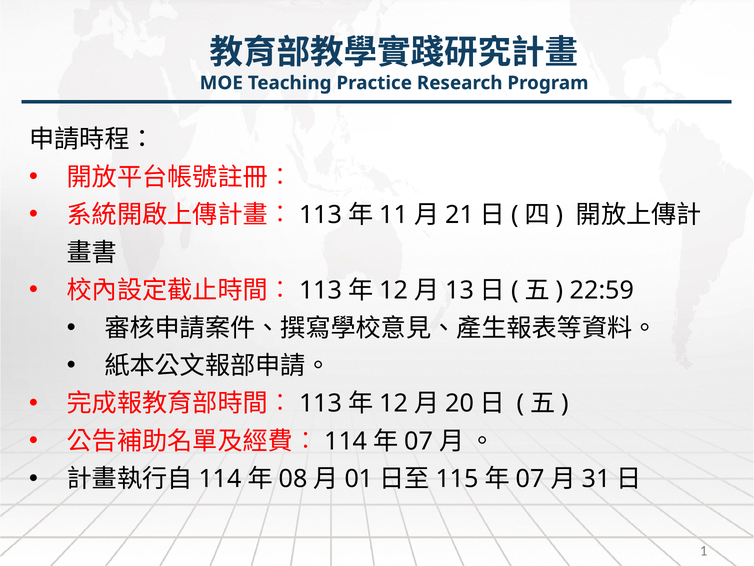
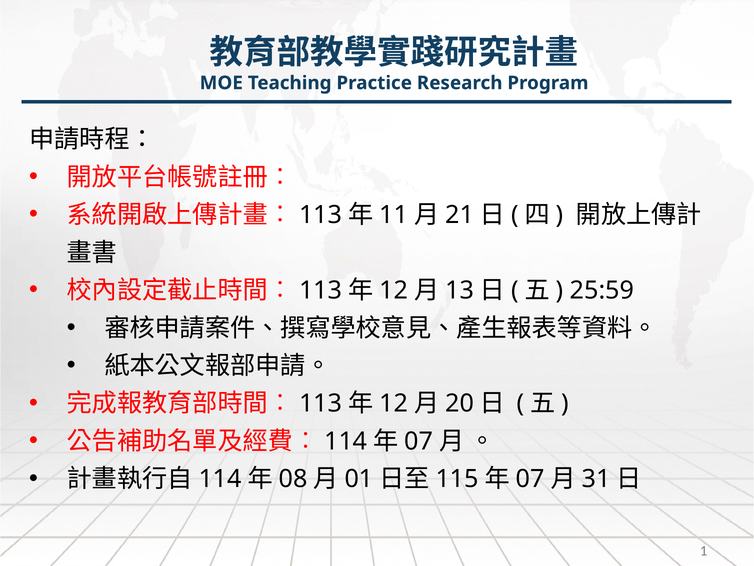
22:59: 22:59 -> 25:59 (602, 290)
